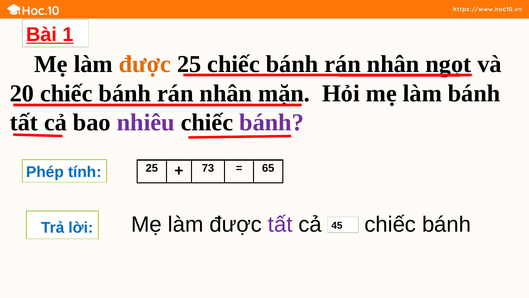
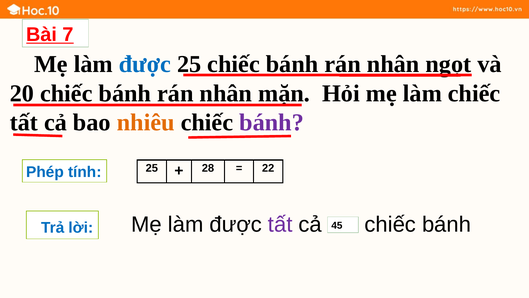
1: 1 -> 7 (68, 34)
được colour: orange -> blue (145, 64)
làm bánh: bánh -> chiếc (474, 93)
nhiêu colour: purple -> orange (146, 122)
73: 73 -> 28 (208, 168)
65: 65 -> 22 (268, 168)
